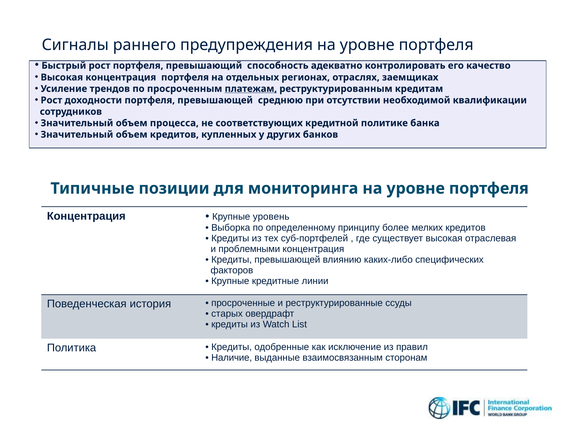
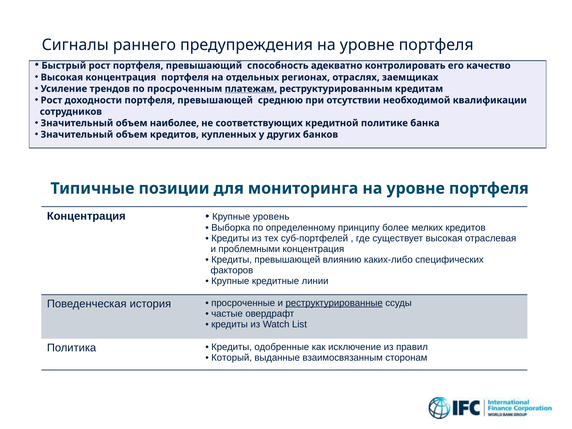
процесса: процесса -> наиболее (174, 123)
реструктурированные underline: none -> present (334, 303)
старых: старых -> частые (227, 314)
Наличие: Наличие -> Который (232, 358)
